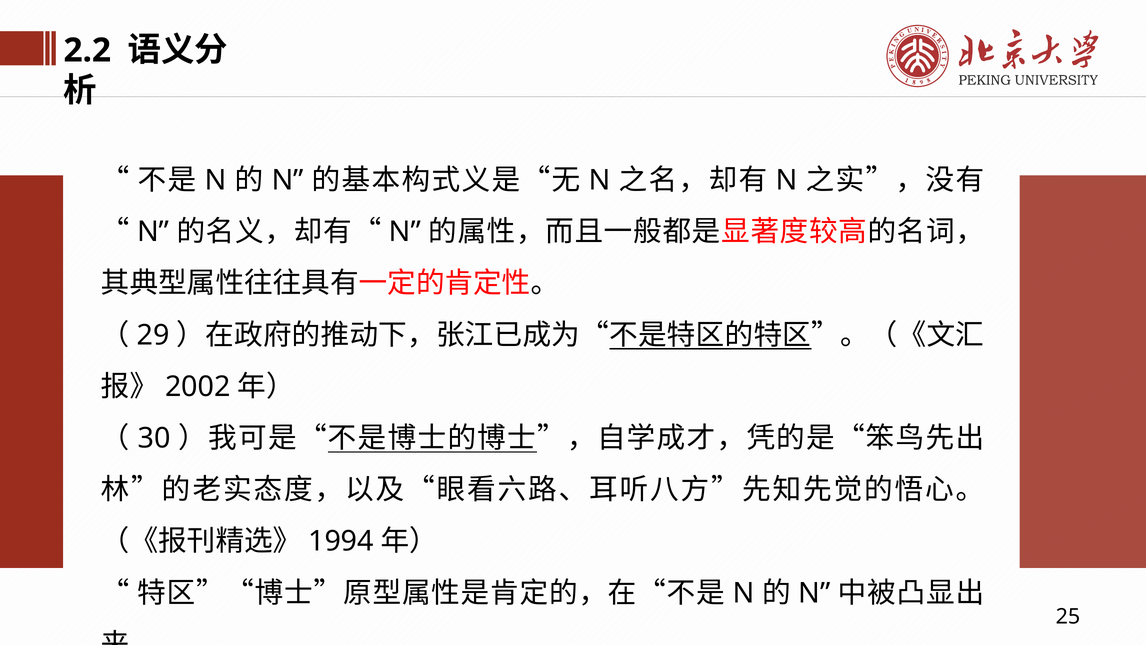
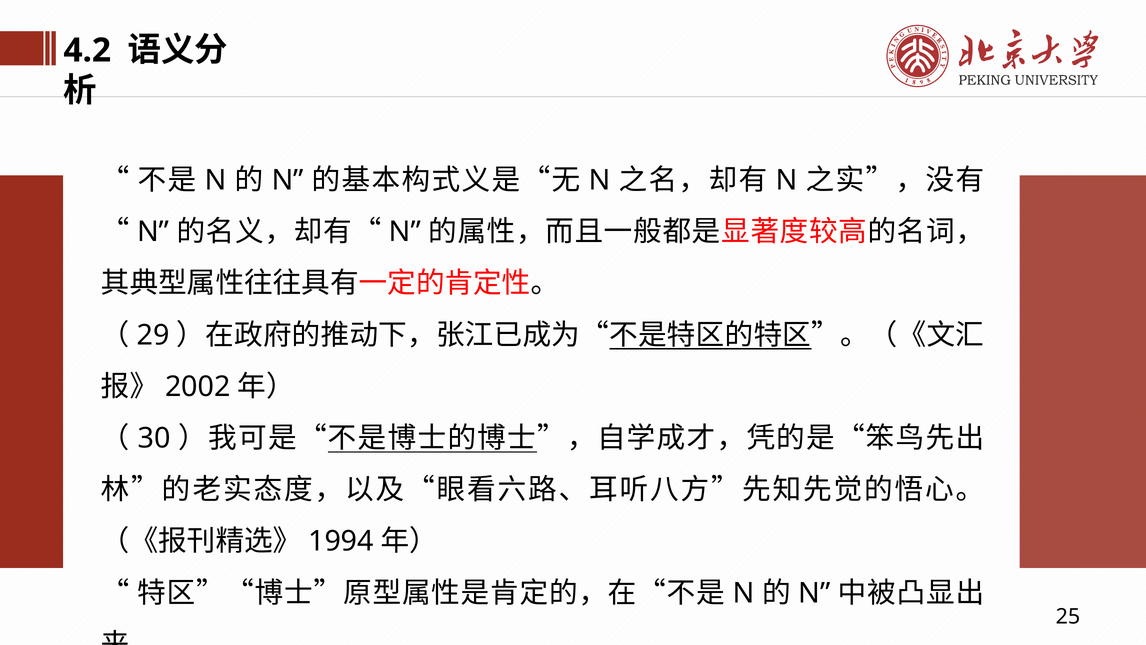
2.2: 2.2 -> 4.2 (87, 50)
